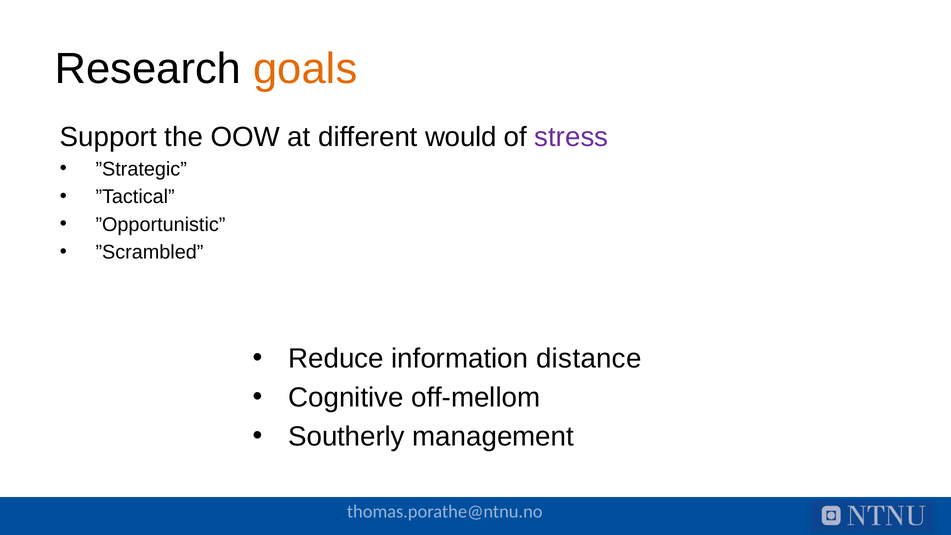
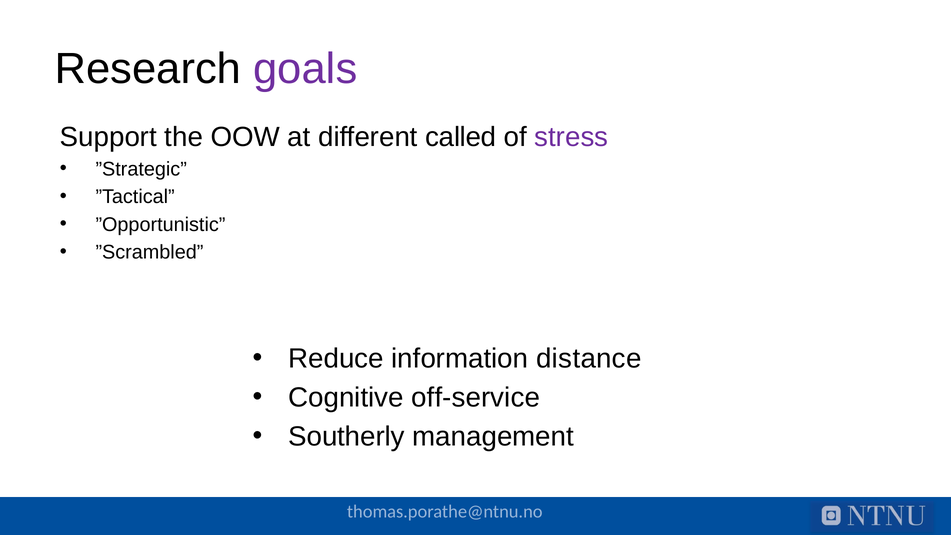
goals colour: orange -> purple (305, 69)
would: would -> called (461, 137)
off-mellom: off-mellom -> off-service (476, 398)
